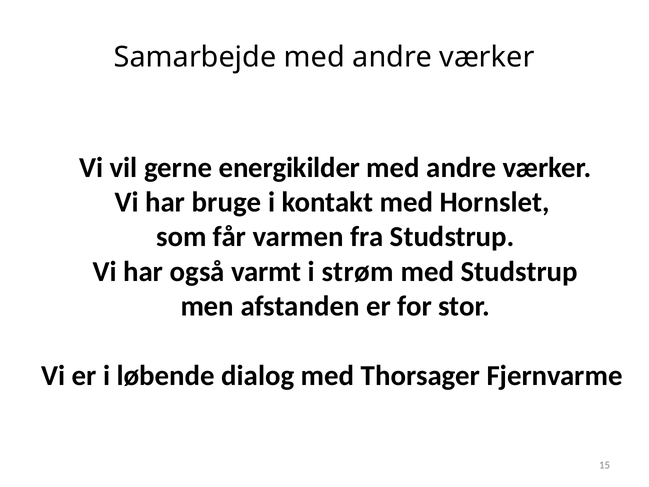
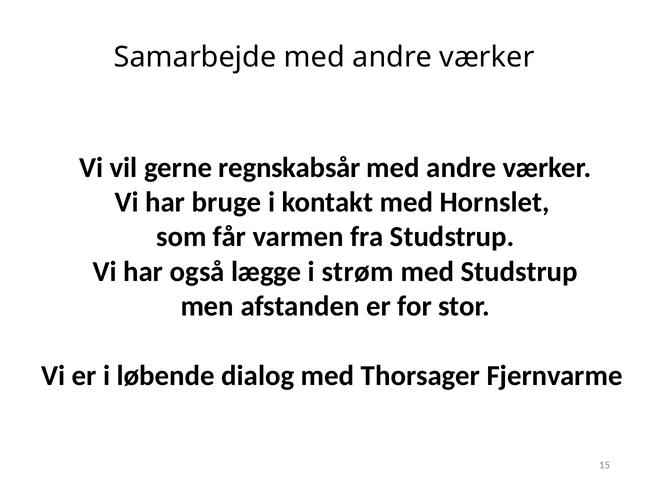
energikilder: energikilder -> regnskabsår (289, 168)
varmt: varmt -> lægge (266, 271)
